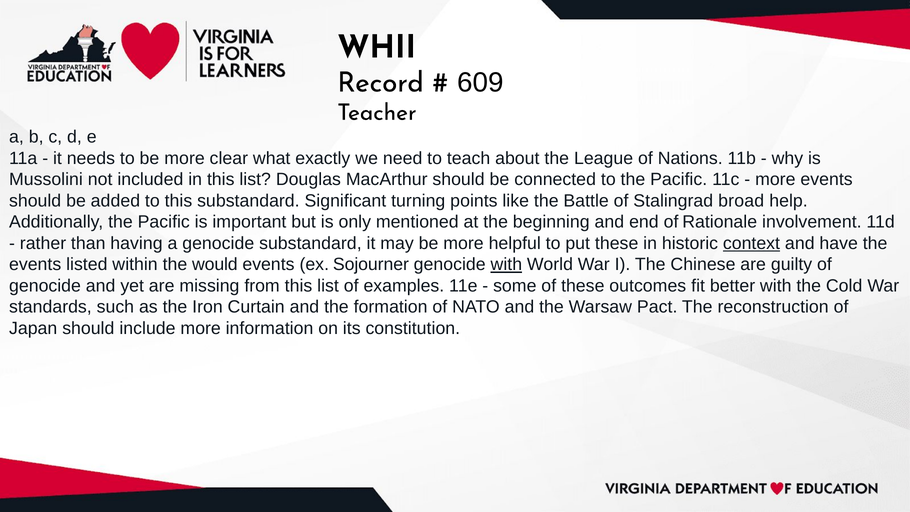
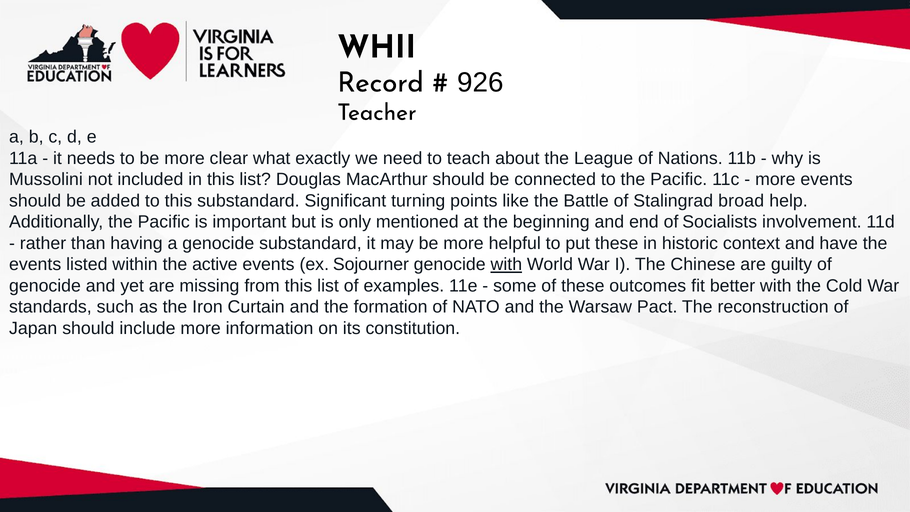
609: 609 -> 926 (481, 82)
Rationale: Rationale -> Socialists (720, 222)
context underline: present -> none (751, 243)
would: would -> active (215, 265)
